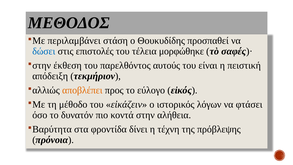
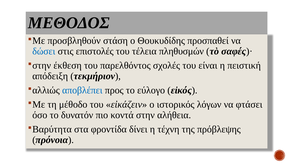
περιλαμβάνει: περιλαμβάνει -> προσβληθούν (74, 41)
μορφώθηκε: μορφώθηκε -> πληθυσμών (181, 51)
αυτούς: αυτούς -> σχολές (166, 65)
αποβλέπει colour: orange -> blue (82, 90)
